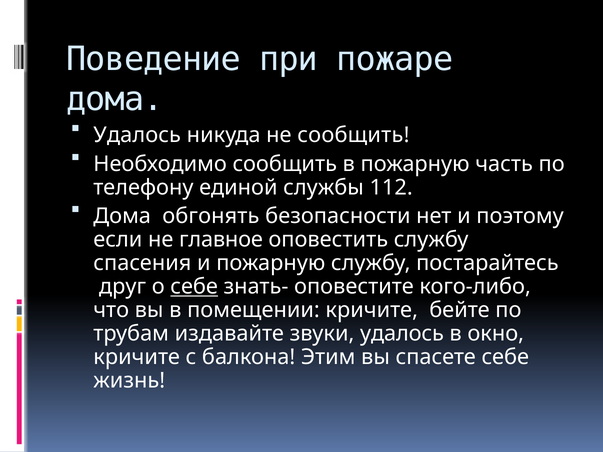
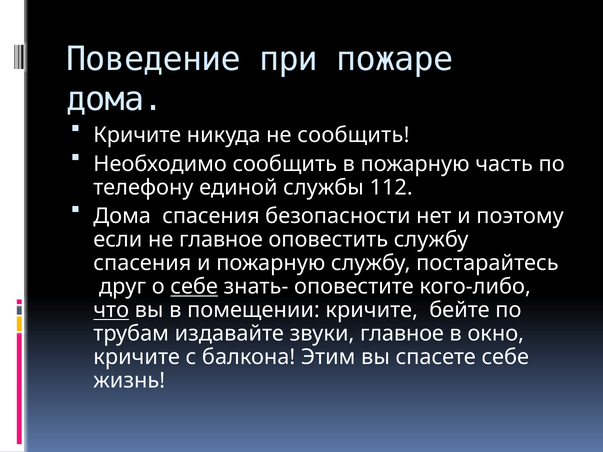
Удалось: Удалось -> Кричите (137, 135)
Дома обгонять: обгонять -> спасения (211, 216)
что underline: none -> present (111, 310)
звуки удалось: удалось -> главное (402, 334)
